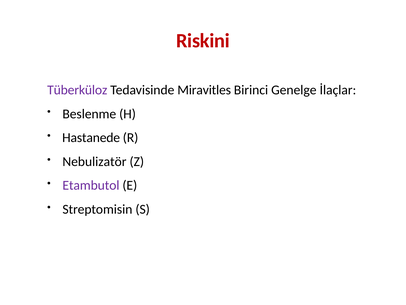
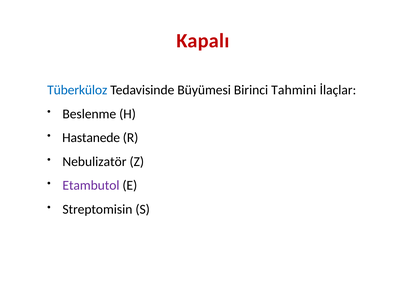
Riskini: Riskini -> Kapalı (203, 41)
Tüberküloz colour: purple -> blue (77, 90)
Miravitles: Miravitles -> Büyümesi (204, 90)
Genelge: Genelge -> Tahmini (294, 90)
